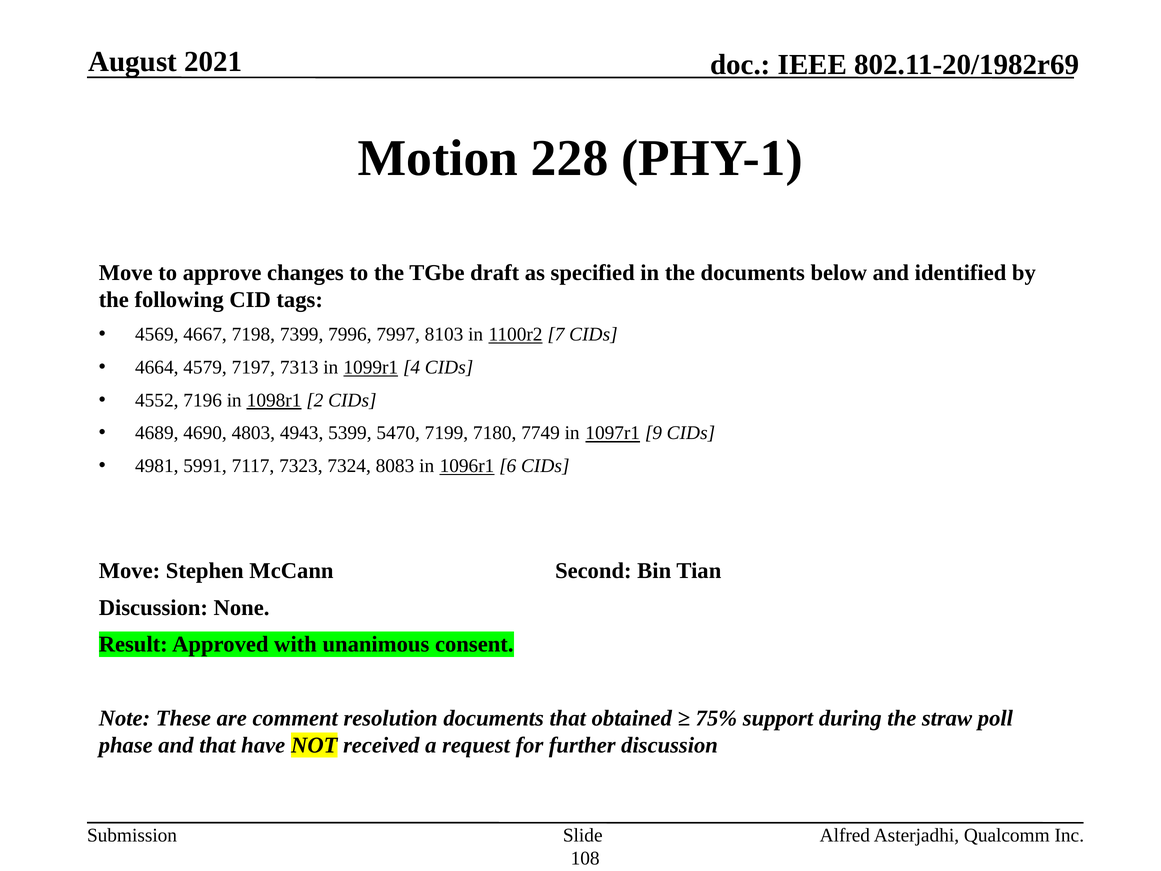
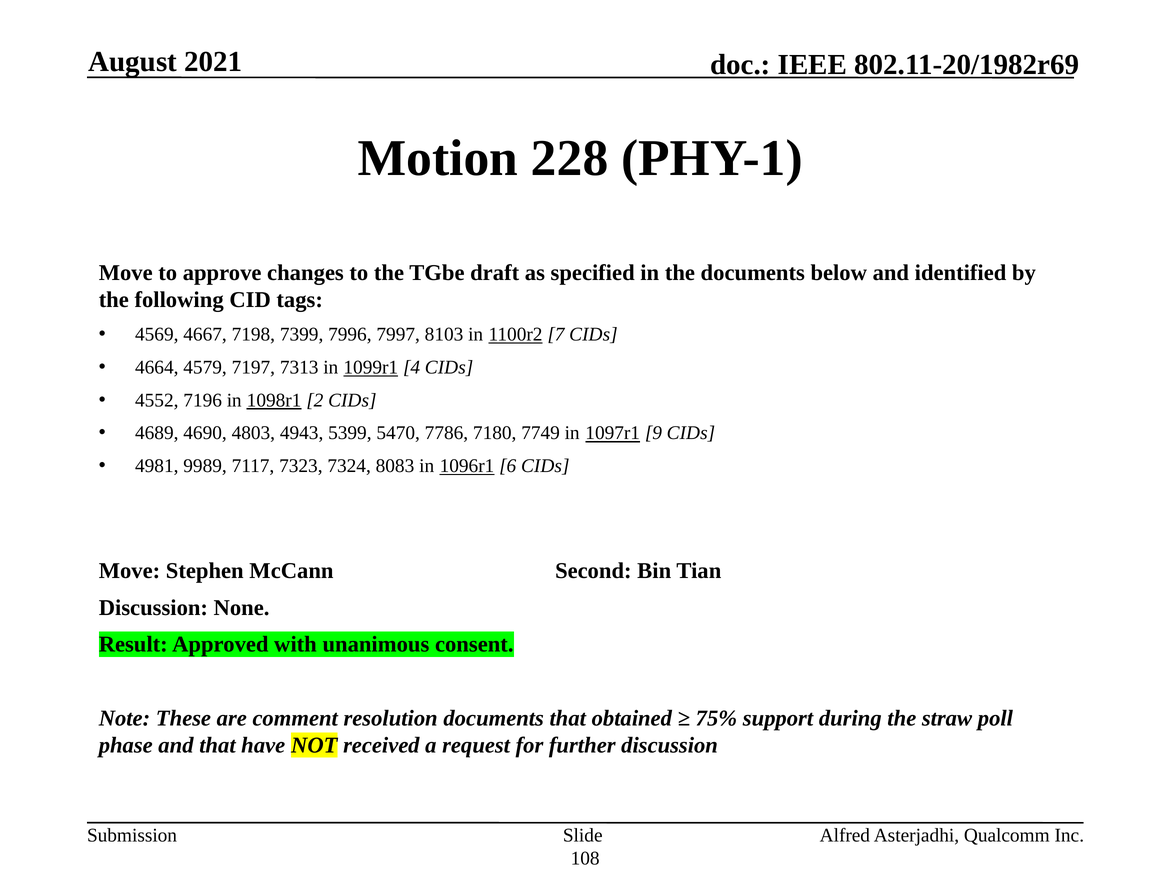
7199: 7199 -> 7786 (446, 433)
5991: 5991 -> 9989 (205, 466)
